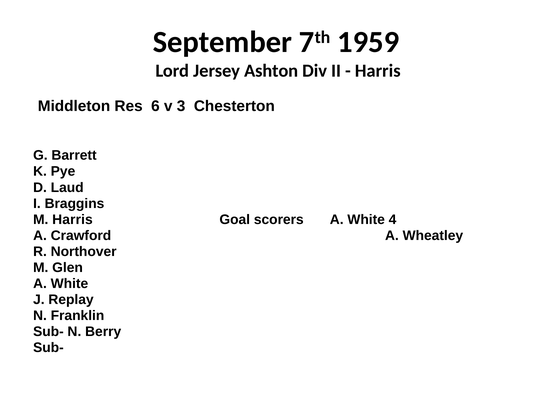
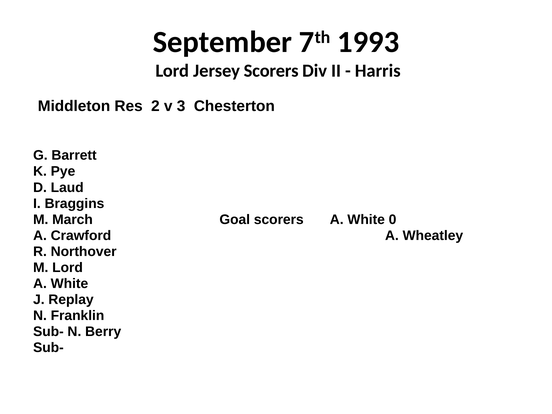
1959: 1959 -> 1993 (368, 42)
Jersey Ashton: Ashton -> Scorers (271, 71)
6: 6 -> 2 (155, 106)
M Harris: Harris -> March (73, 219)
4: 4 -> 0 (393, 219)
M Glen: Glen -> Lord (68, 268)
